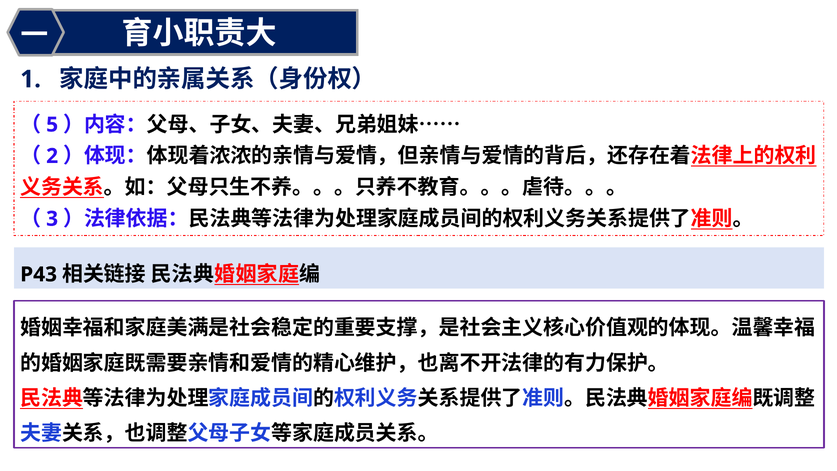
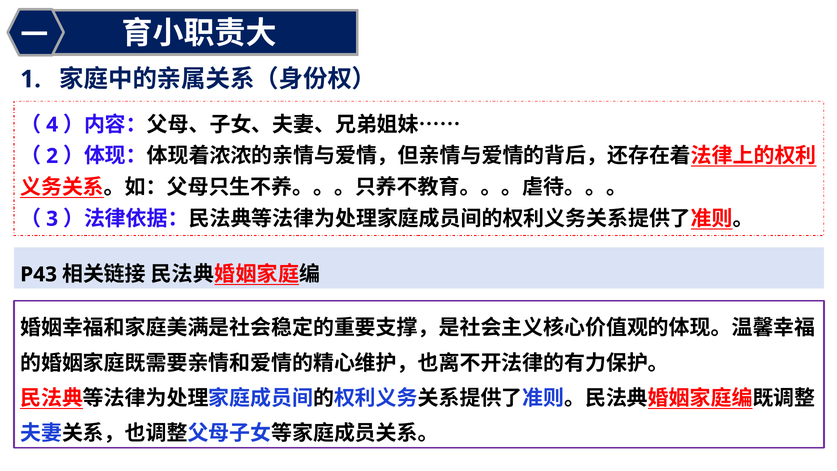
5: 5 -> 4 (52, 125)
